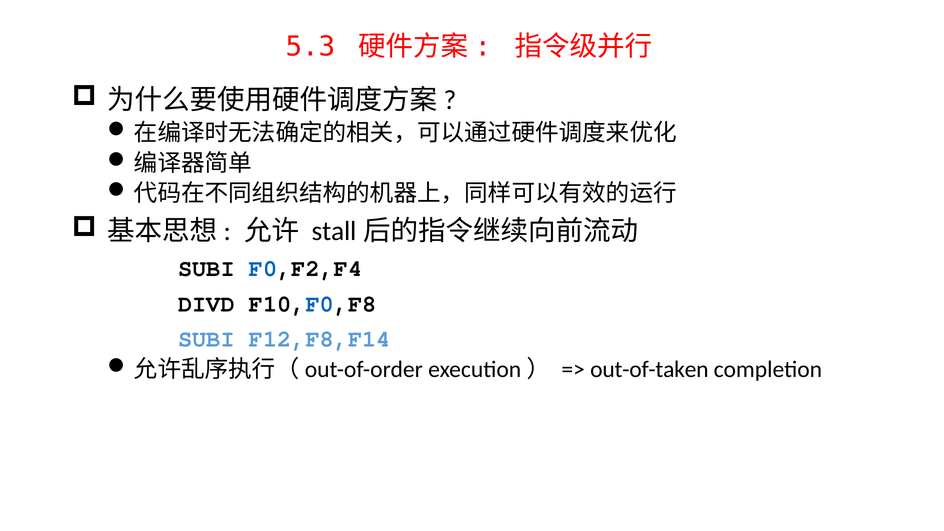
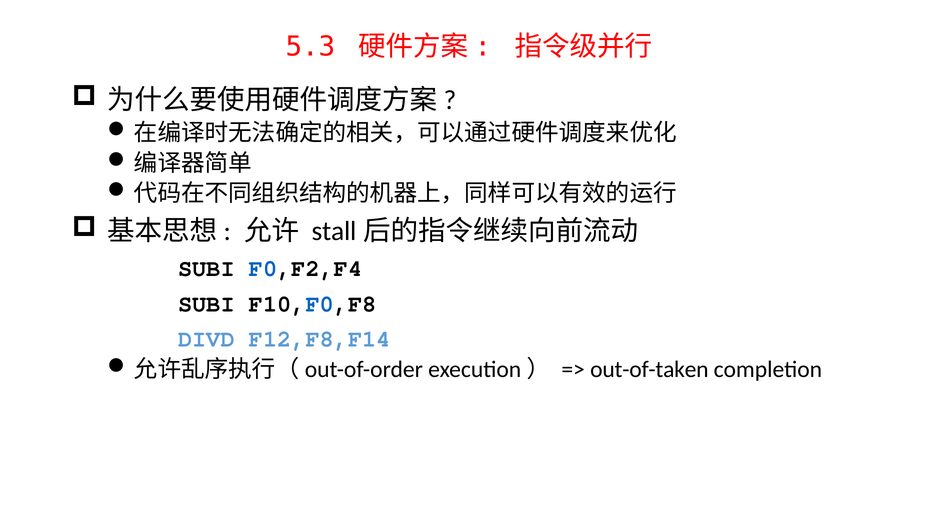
DIVD: DIVD -> SUBI (206, 304)
SUBI: SUBI -> DIVD (206, 339)
